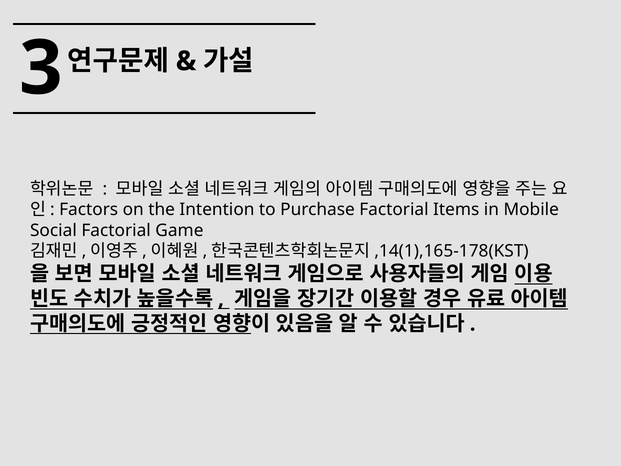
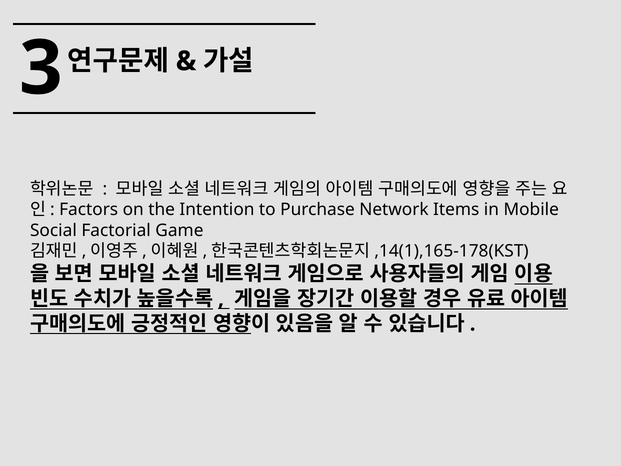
Purchase Factorial: Factorial -> Network (394, 210)
